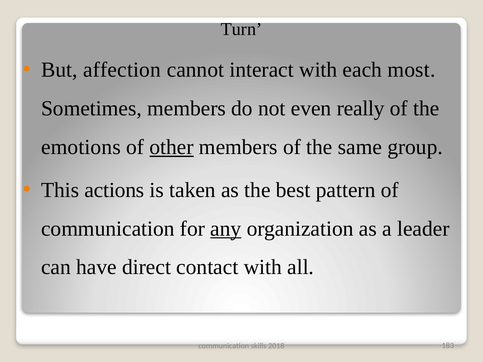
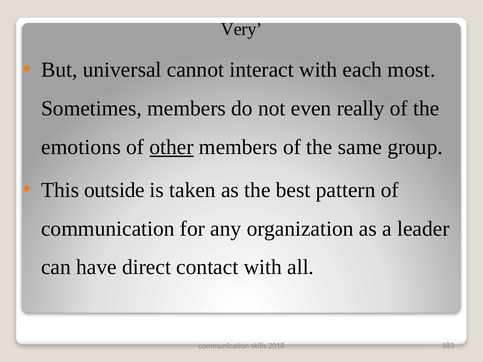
Turn: Turn -> Very (242, 29)
affection: affection -> universal (122, 70)
actions: actions -> outside (114, 190)
any underline: present -> none (226, 229)
